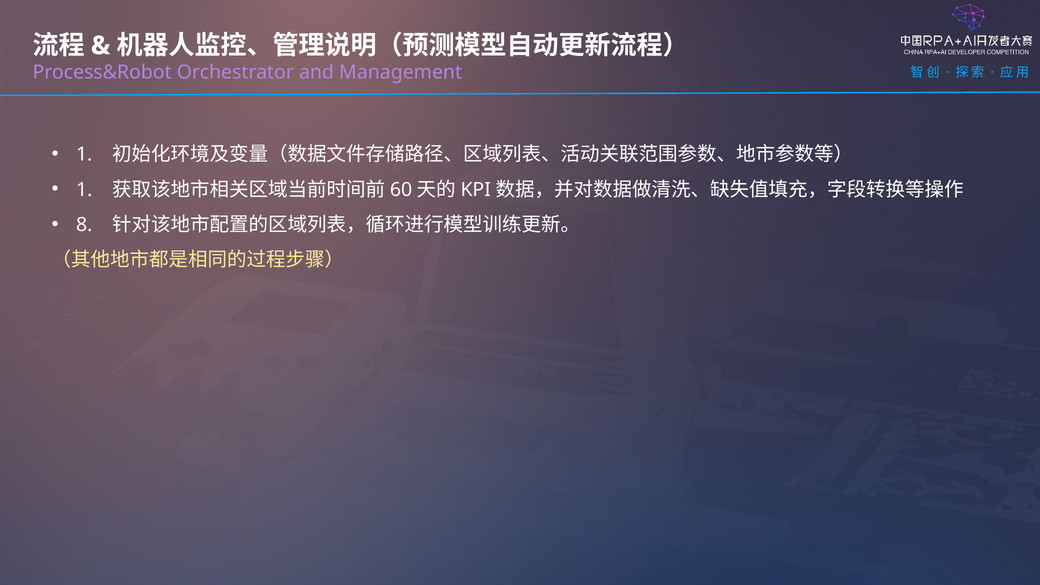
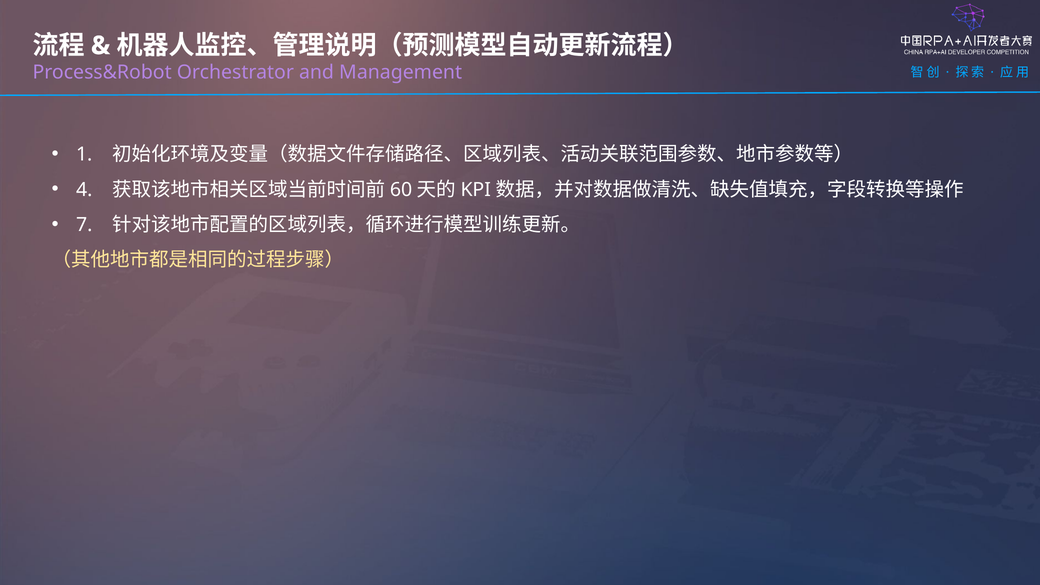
1: 1 -> 4 (84, 190)
8: 8 -> 7 (84, 225)
